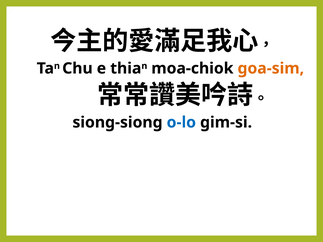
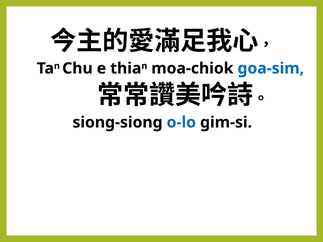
goa-sim colour: orange -> blue (271, 68)
